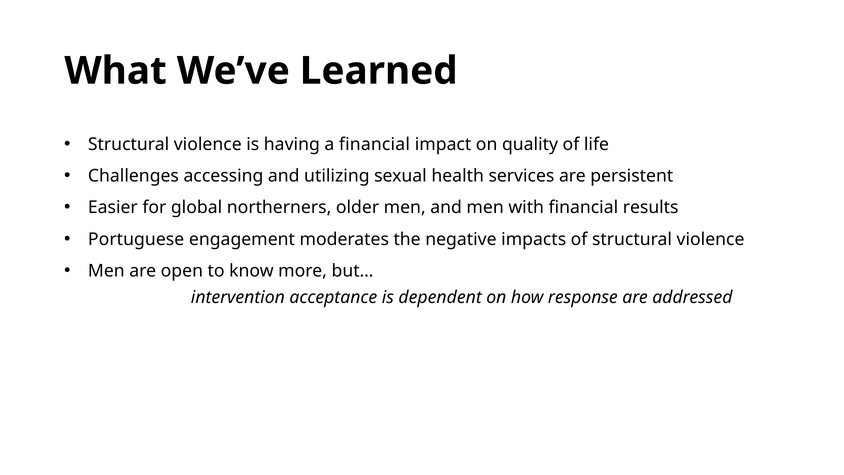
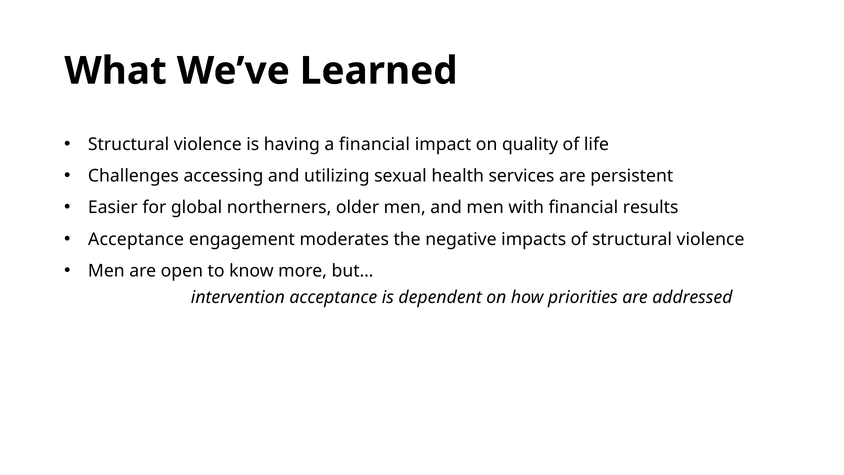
Portuguese: Portuguese -> Acceptance (136, 239)
response: response -> priorities (583, 297)
